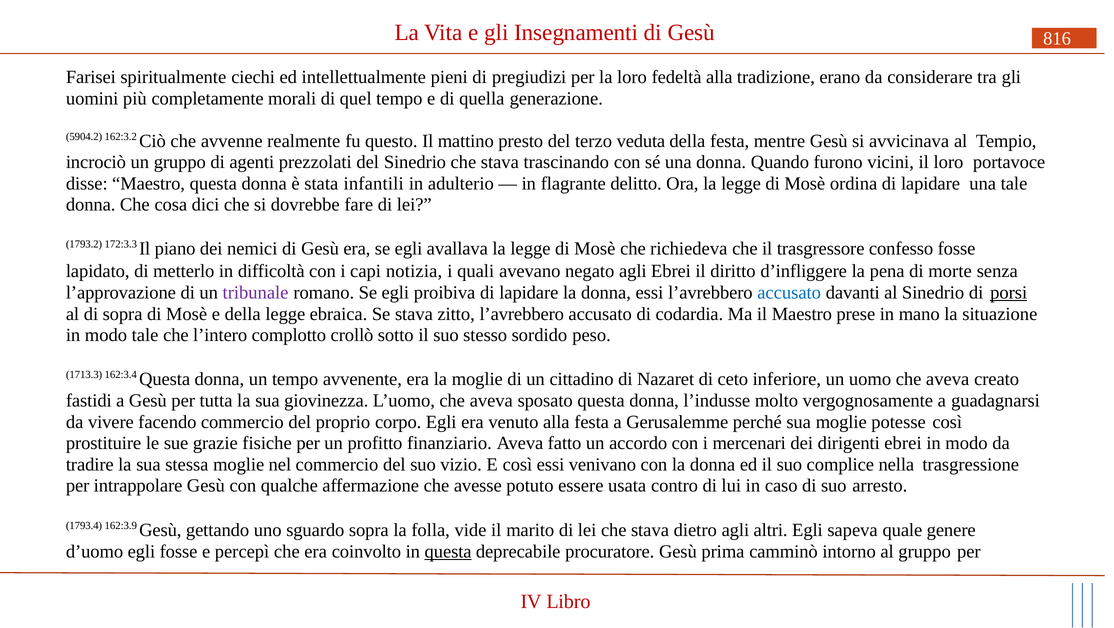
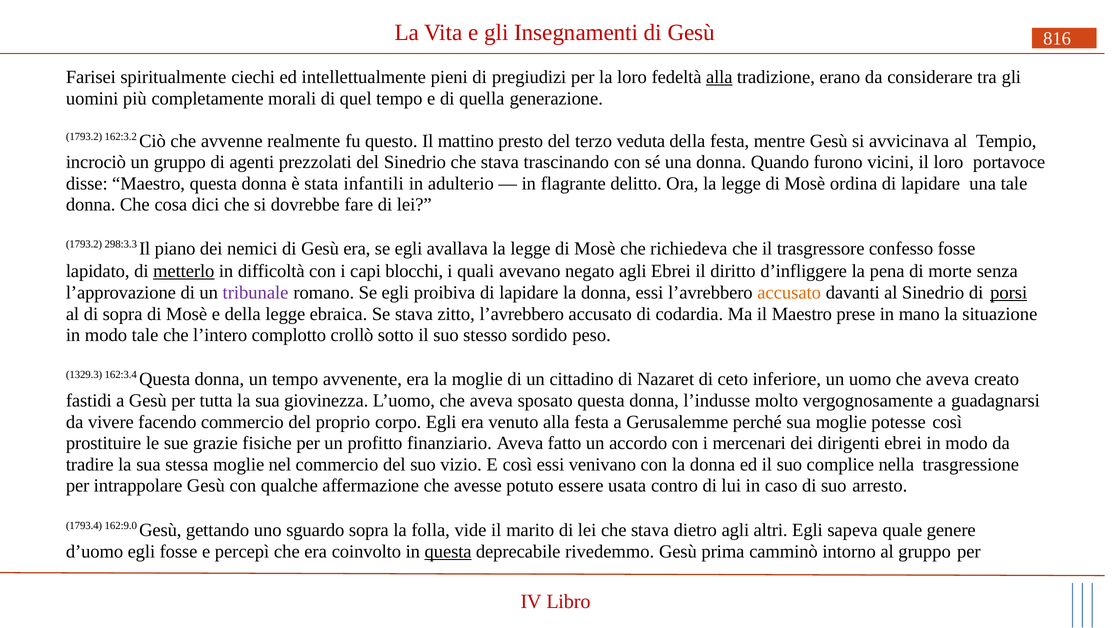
alla underline: none -> present (719, 77)
5904.2: 5904.2 -> 1793.2 (84, 136)
172:3.3: 172:3.3 -> 298:3.3 (121, 244)
metterlo underline: none -> present (184, 271)
notizia: notizia -> blocchi (414, 271)
accusato colour: blue -> orange (789, 292)
1713.3: 1713.3 -> 1329.3 (84, 374)
162:3.9: 162:3.9 -> 162:9.0 (121, 525)
procuratore: procuratore -> rivedemmo (610, 551)
